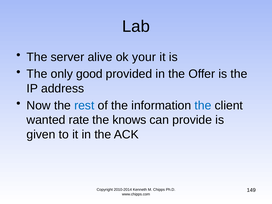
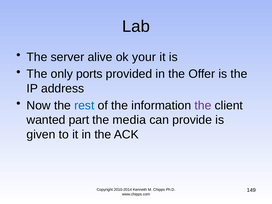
good: good -> ports (89, 74)
the colour: blue -> purple (203, 105)
rate: rate -> part (79, 120)
knows: knows -> media (129, 120)
